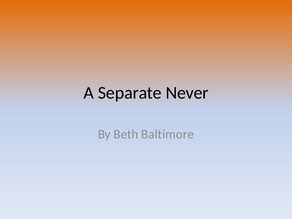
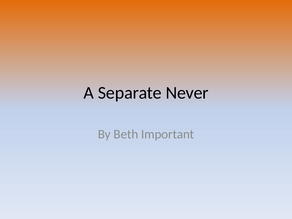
Baltimore: Baltimore -> Important (168, 134)
